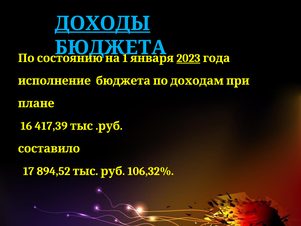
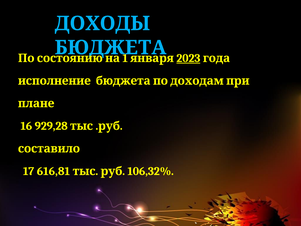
ДОХОДЫ underline: present -> none (102, 23)
417,39: 417,39 -> 929,28 (51, 126)
894,52: 894,52 -> 616,81 (53, 171)
